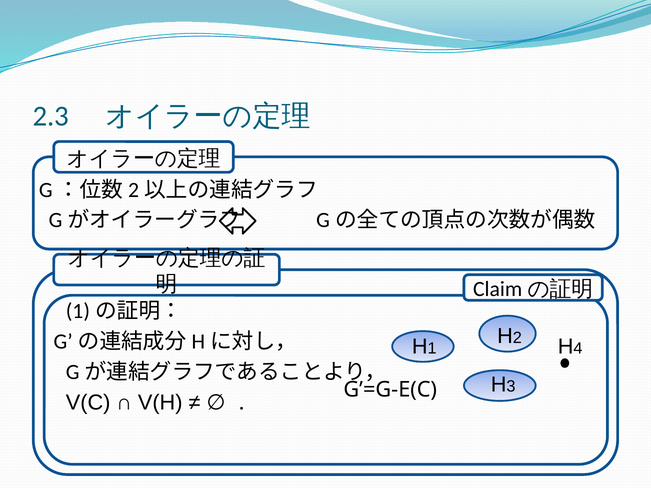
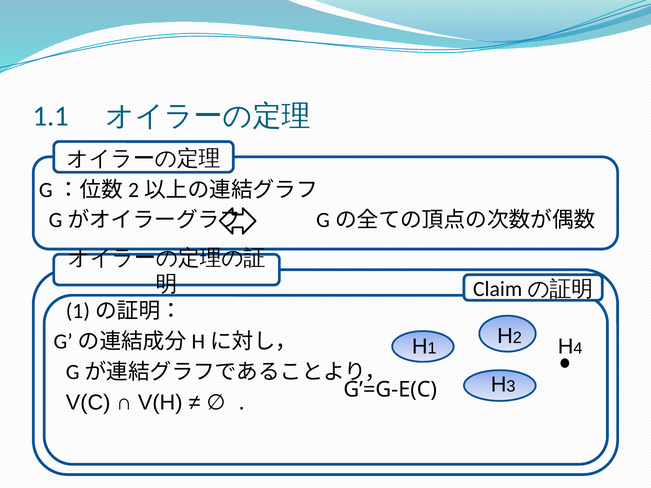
2.3: 2.3 -> 1.1 (51, 116)
